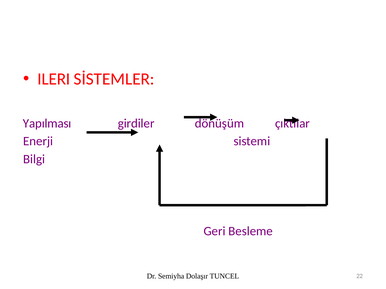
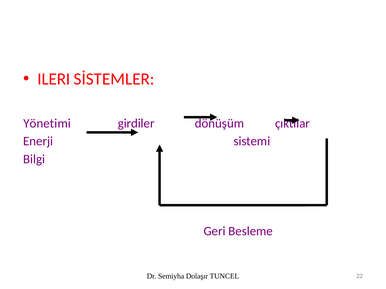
Yapılması: Yapılması -> Yönetimi (47, 123)
